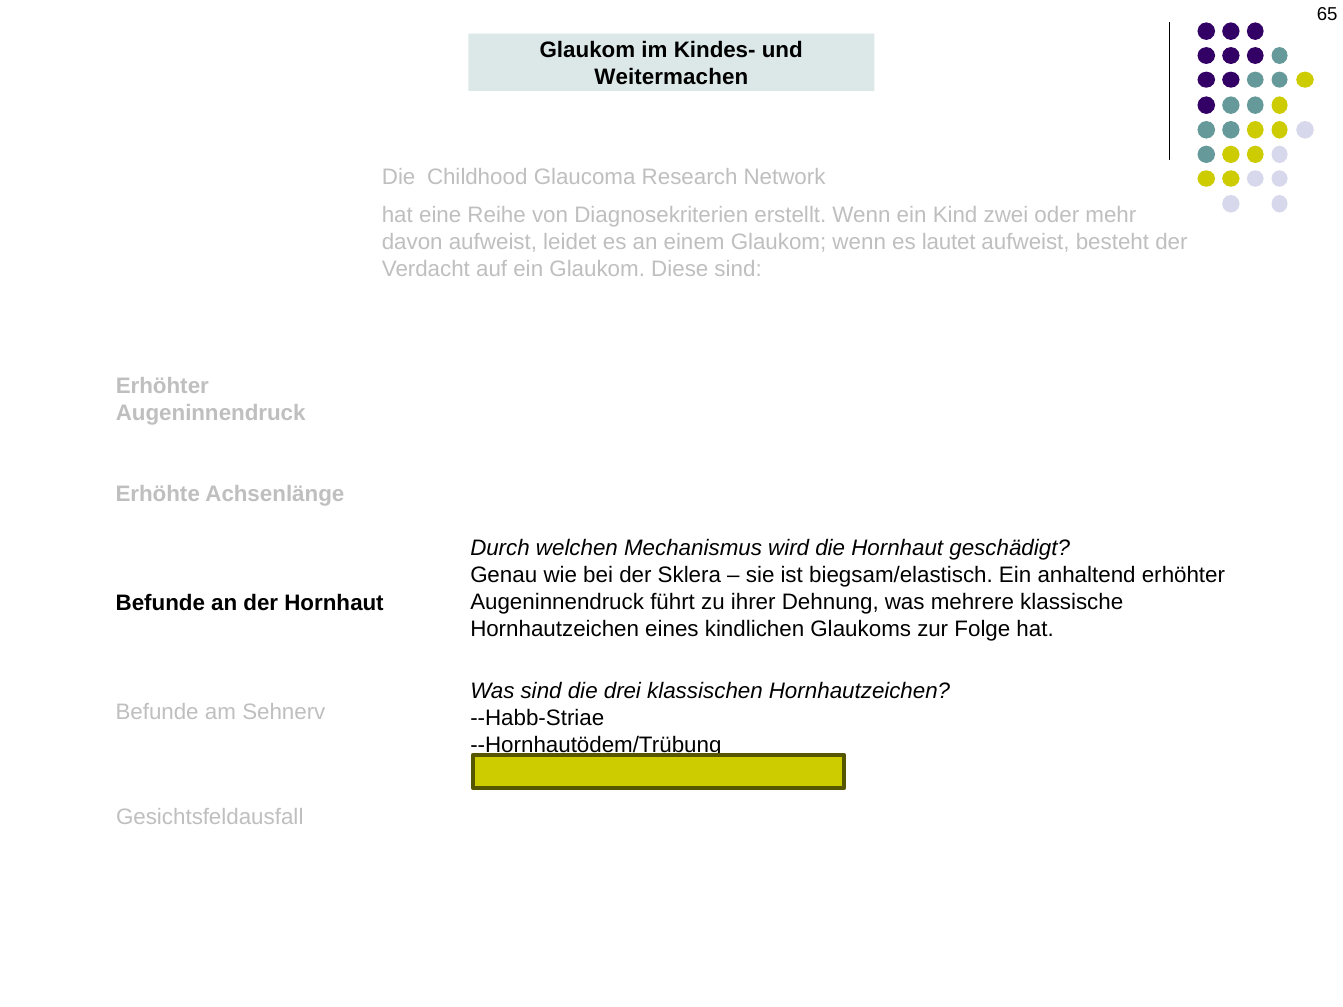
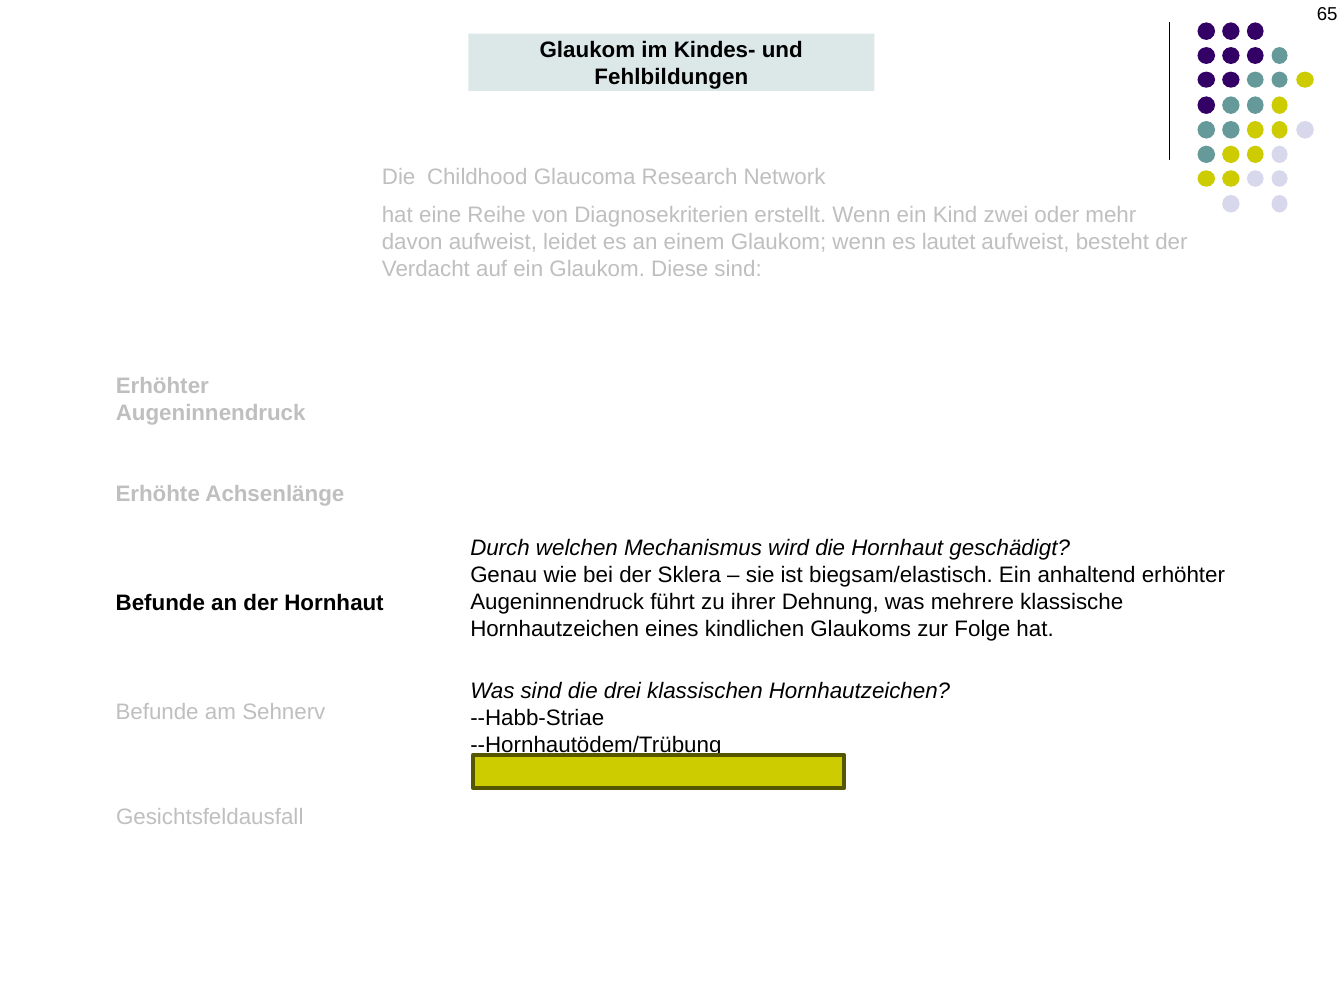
Weitermachen: Weitermachen -> Fehlbildungen (671, 77)
